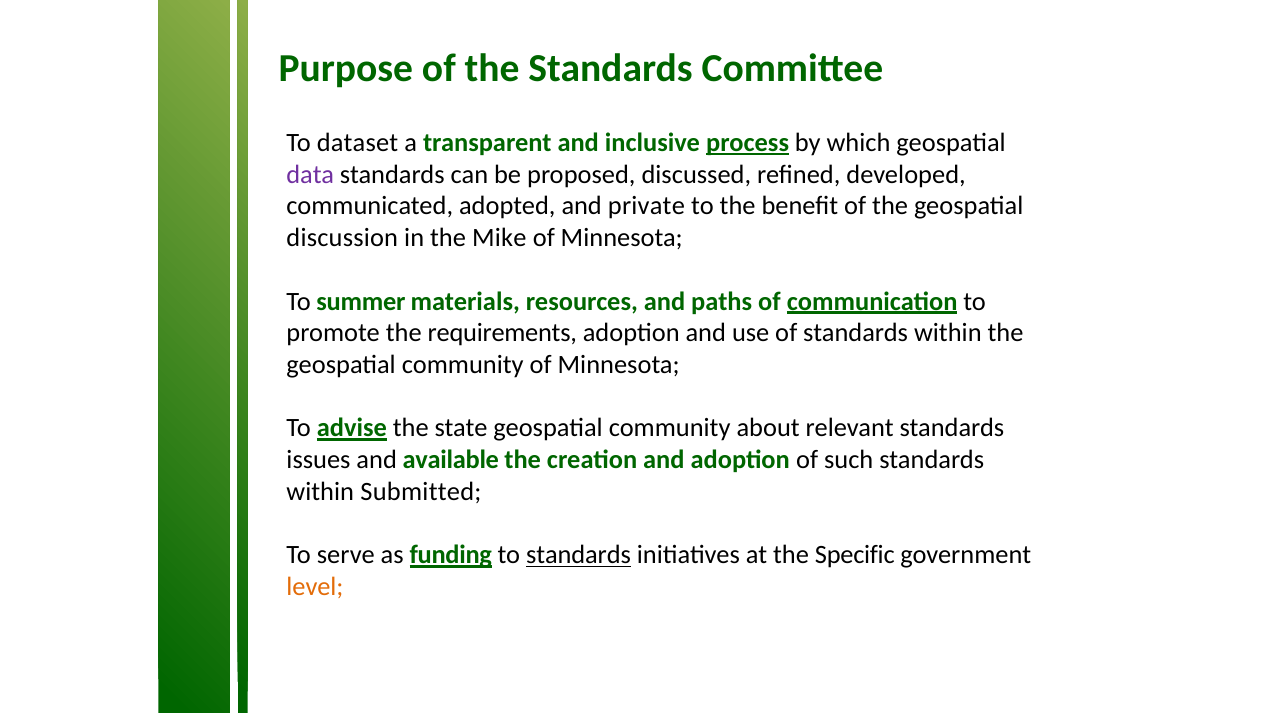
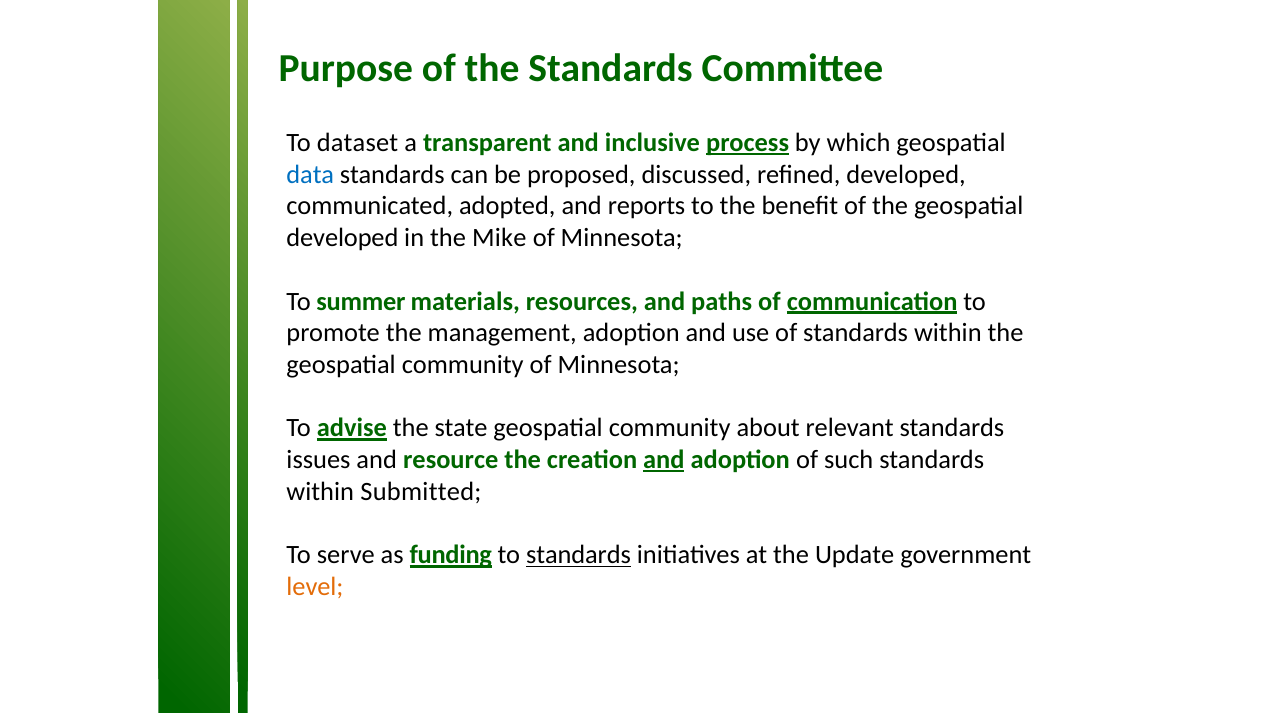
data colour: purple -> blue (310, 174)
private: private -> reports (647, 206)
discussion: discussion -> developed (342, 238)
requirements: requirements -> management (502, 333)
available: available -> resource (451, 460)
and underline: none -> present (664, 460)
Specific: Specific -> Update (855, 555)
